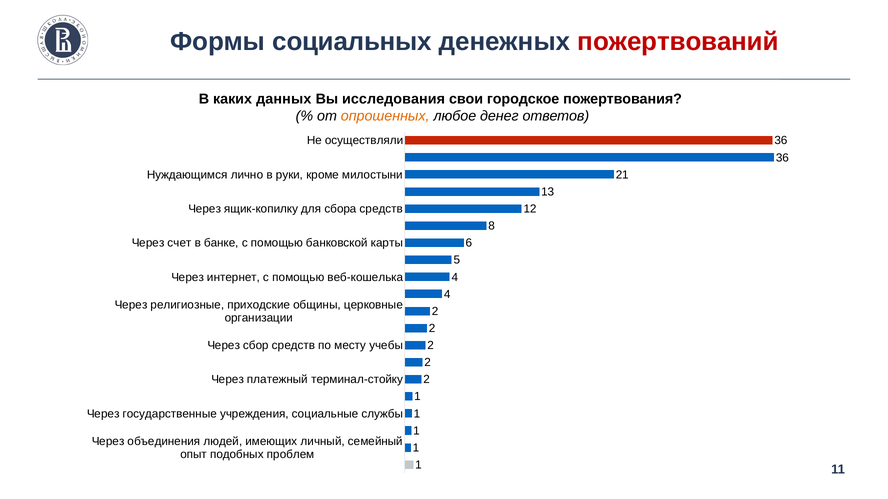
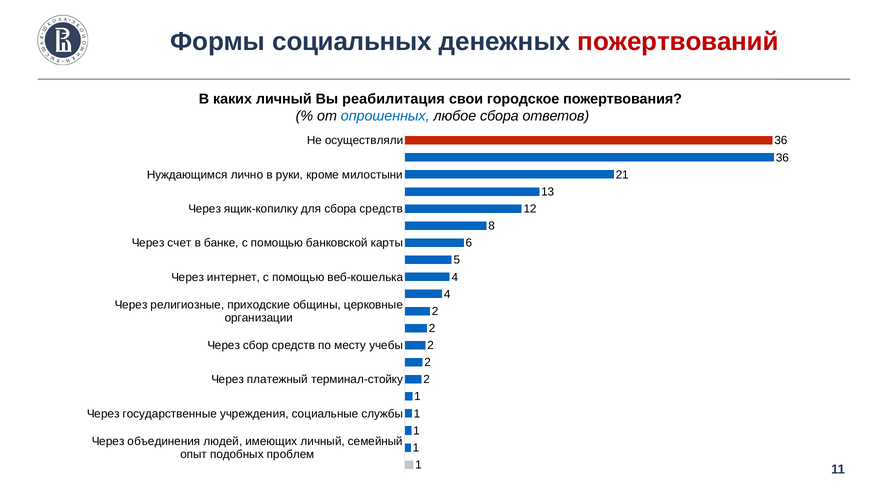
каких данных: данных -> личный (284, 99)
исследования: исследования -> реабилитация (394, 99)
опрошенных colour: orange -> blue (385, 116)
любое денег: денег -> сбора (499, 116)
